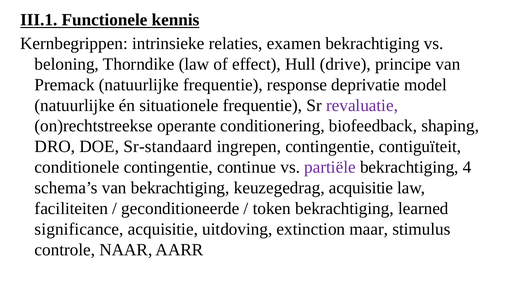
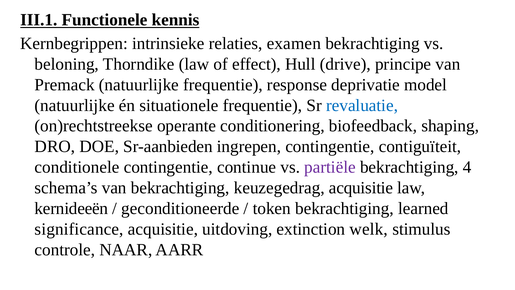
revaluatie colour: purple -> blue (362, 105)
Sr-standaard: Sr-standaard -> Sr-aanbieden (168, 146)
faciliteiten: faciliteiten -> kernideeën (71, 208)
maar: maar -> welk (369, 229)
